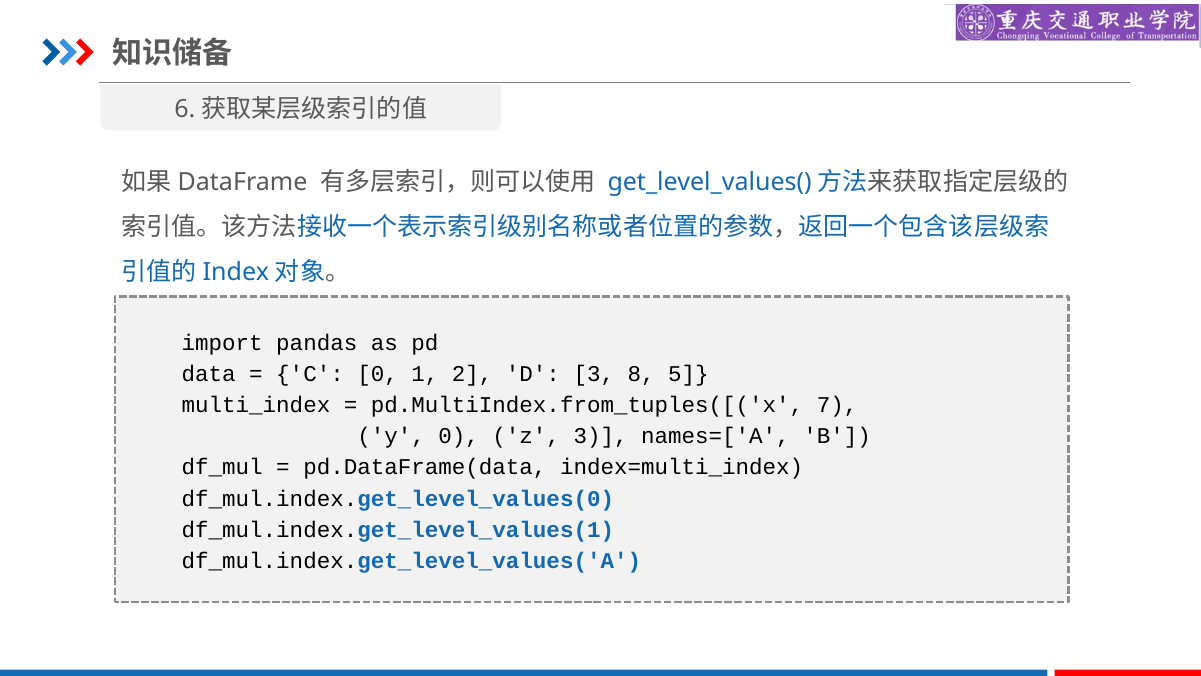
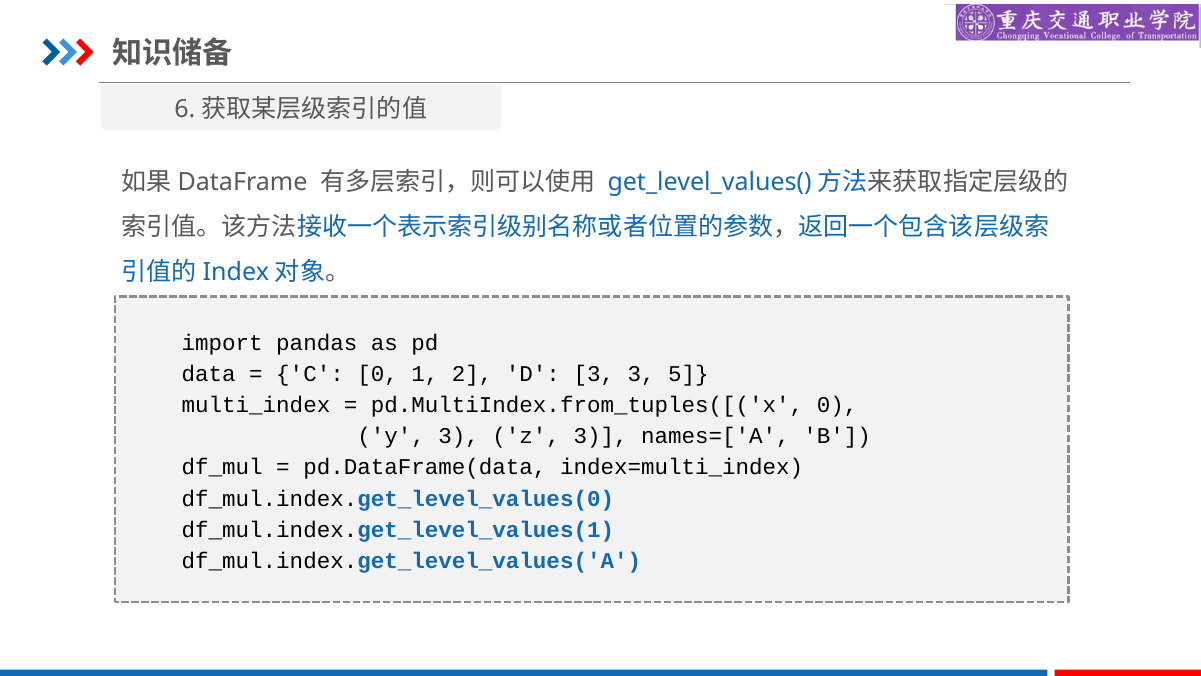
3 8: 8 -> 3 (641, 374)
pd.MultiIndex.from_tuples([('x 7: 7 -> 0 (837, 405)
y 0: 0 -> 3 (459, 436)
